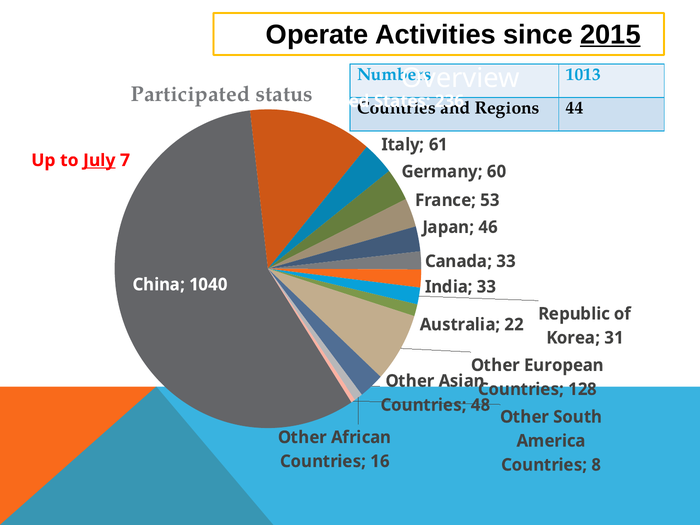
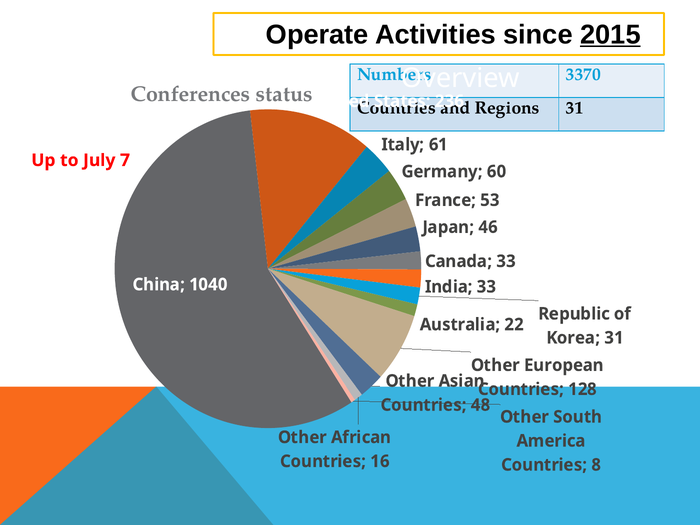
1013: 1013 -> 3370 (583, 74)
Participated: Participated -> Conferences (191, 94)
Regions 44: 44 -> 31 (575, 108)
July underline: present -> none (99, 160)
